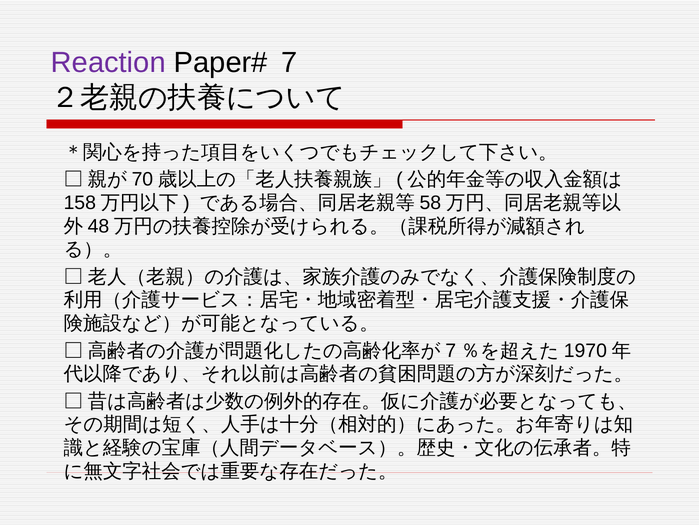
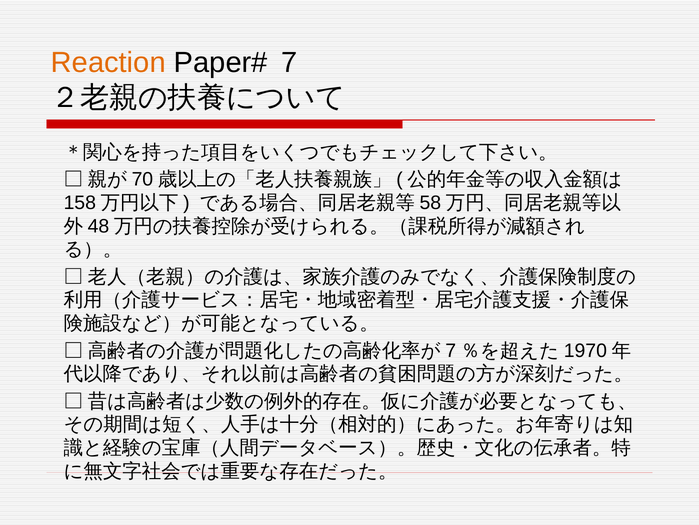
Reaction colour: purple -> orange (108, 62)
